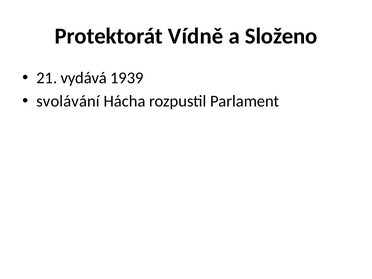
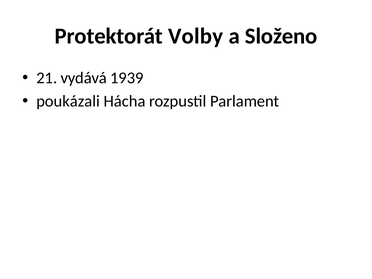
Vídně: Vídně -> Volby (196, 36)
svolávání: svolávání -> poukázali (68, 101)
